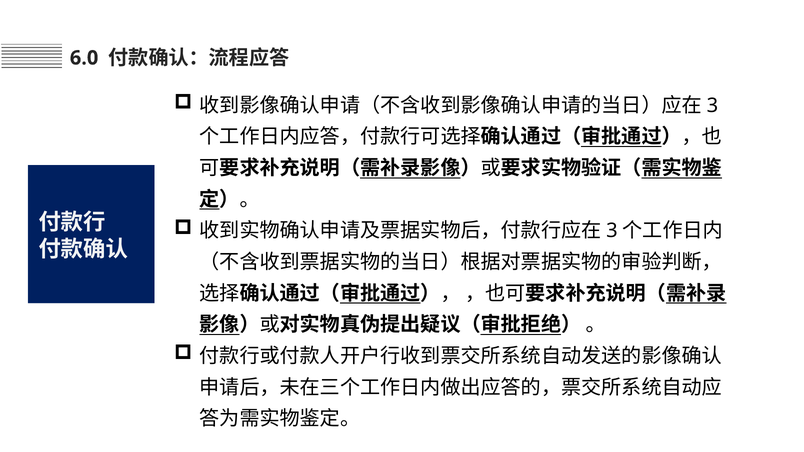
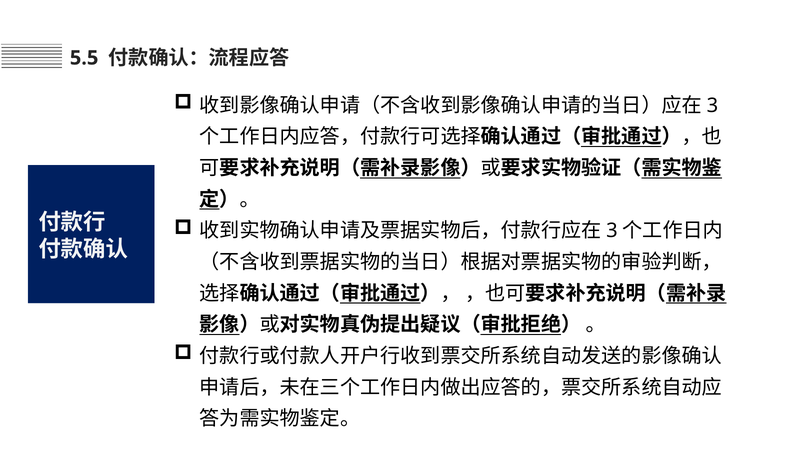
6.0: 6.0 -> 5.5 (84, 58)
